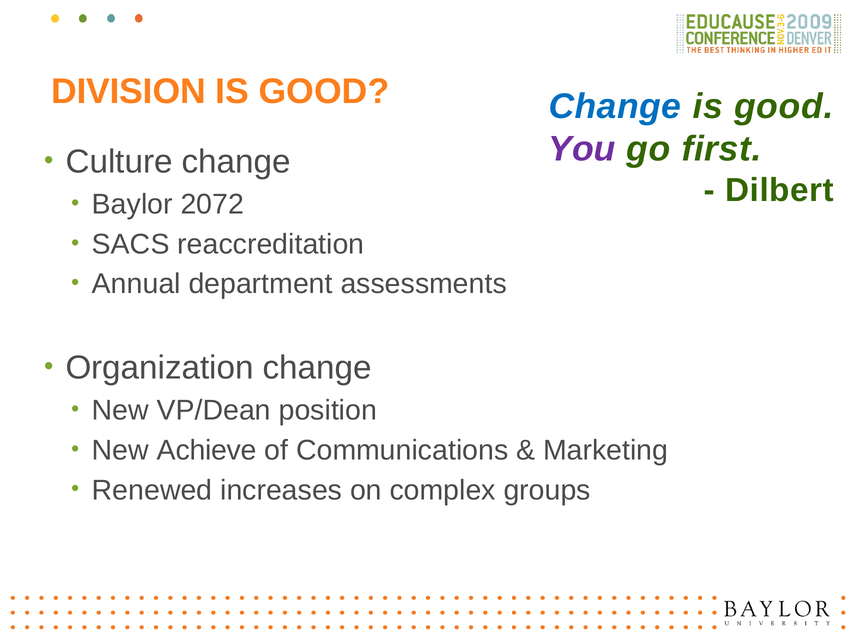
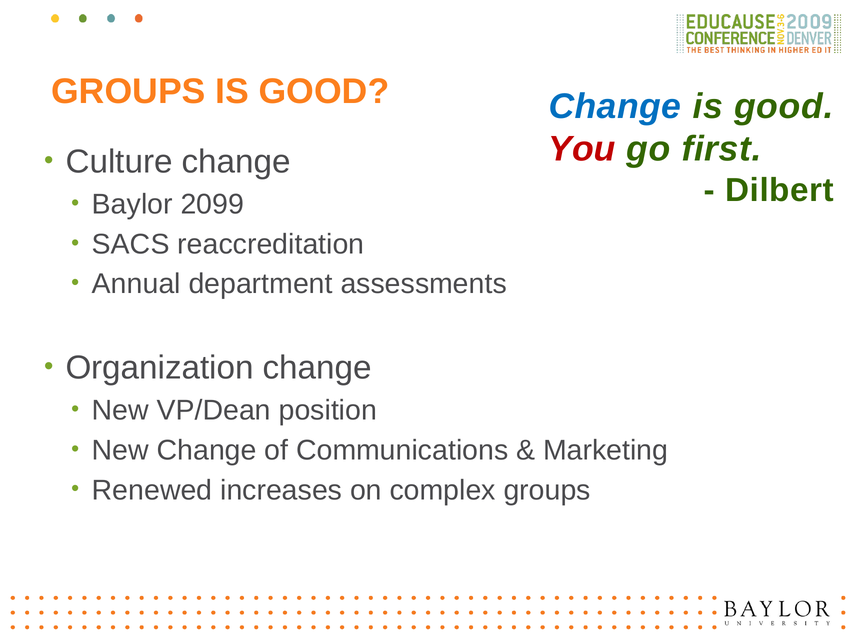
DIVISION: DIVISION -> GROUPS (128, 92)
You colour: purple -> red (582, 149)
2072: 2072 -> 2099 (212, 204)
New Achieve: Achieve -> Change (207, 450)
